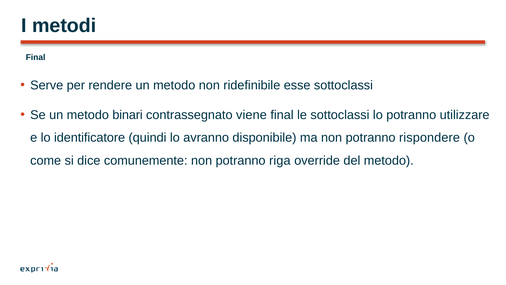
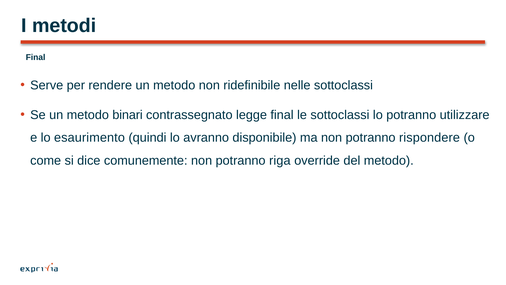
esse: esse -> nelle (297, 85)
viene: viene -> legge (251, 115)
identificatore: identificatore -> esaurimento (89, 138)
